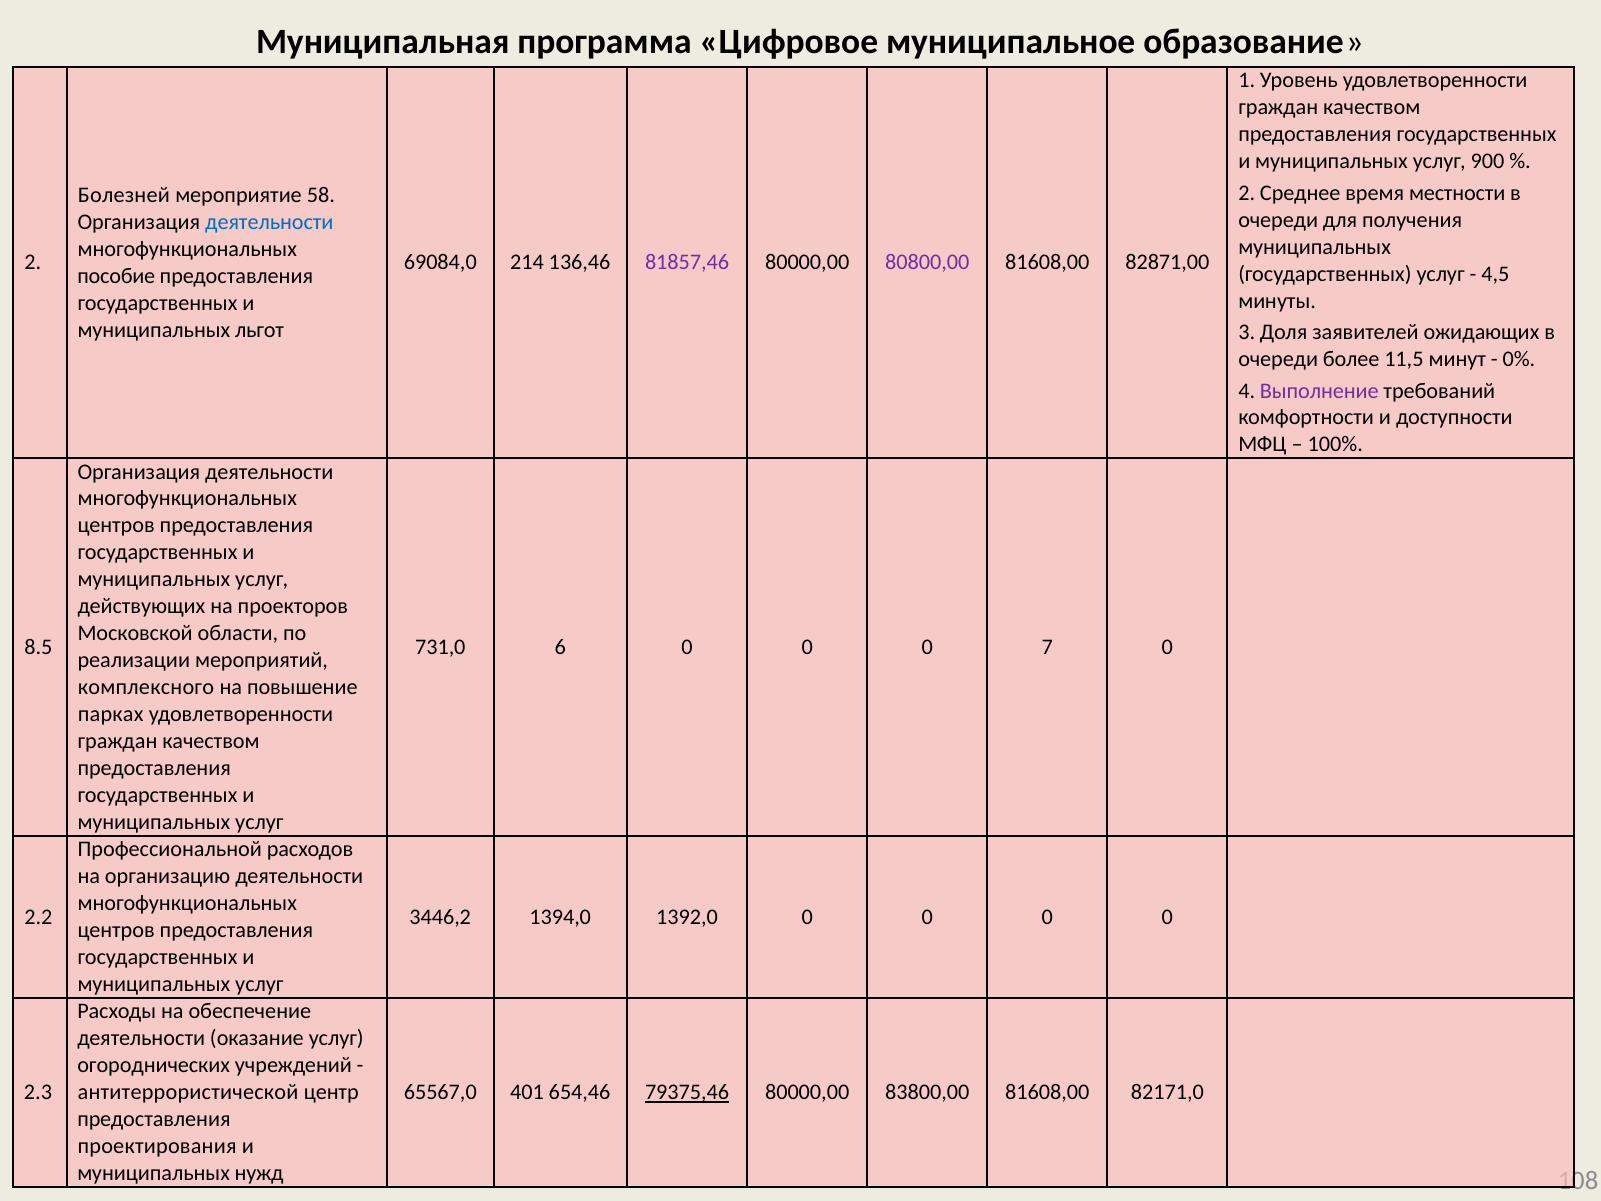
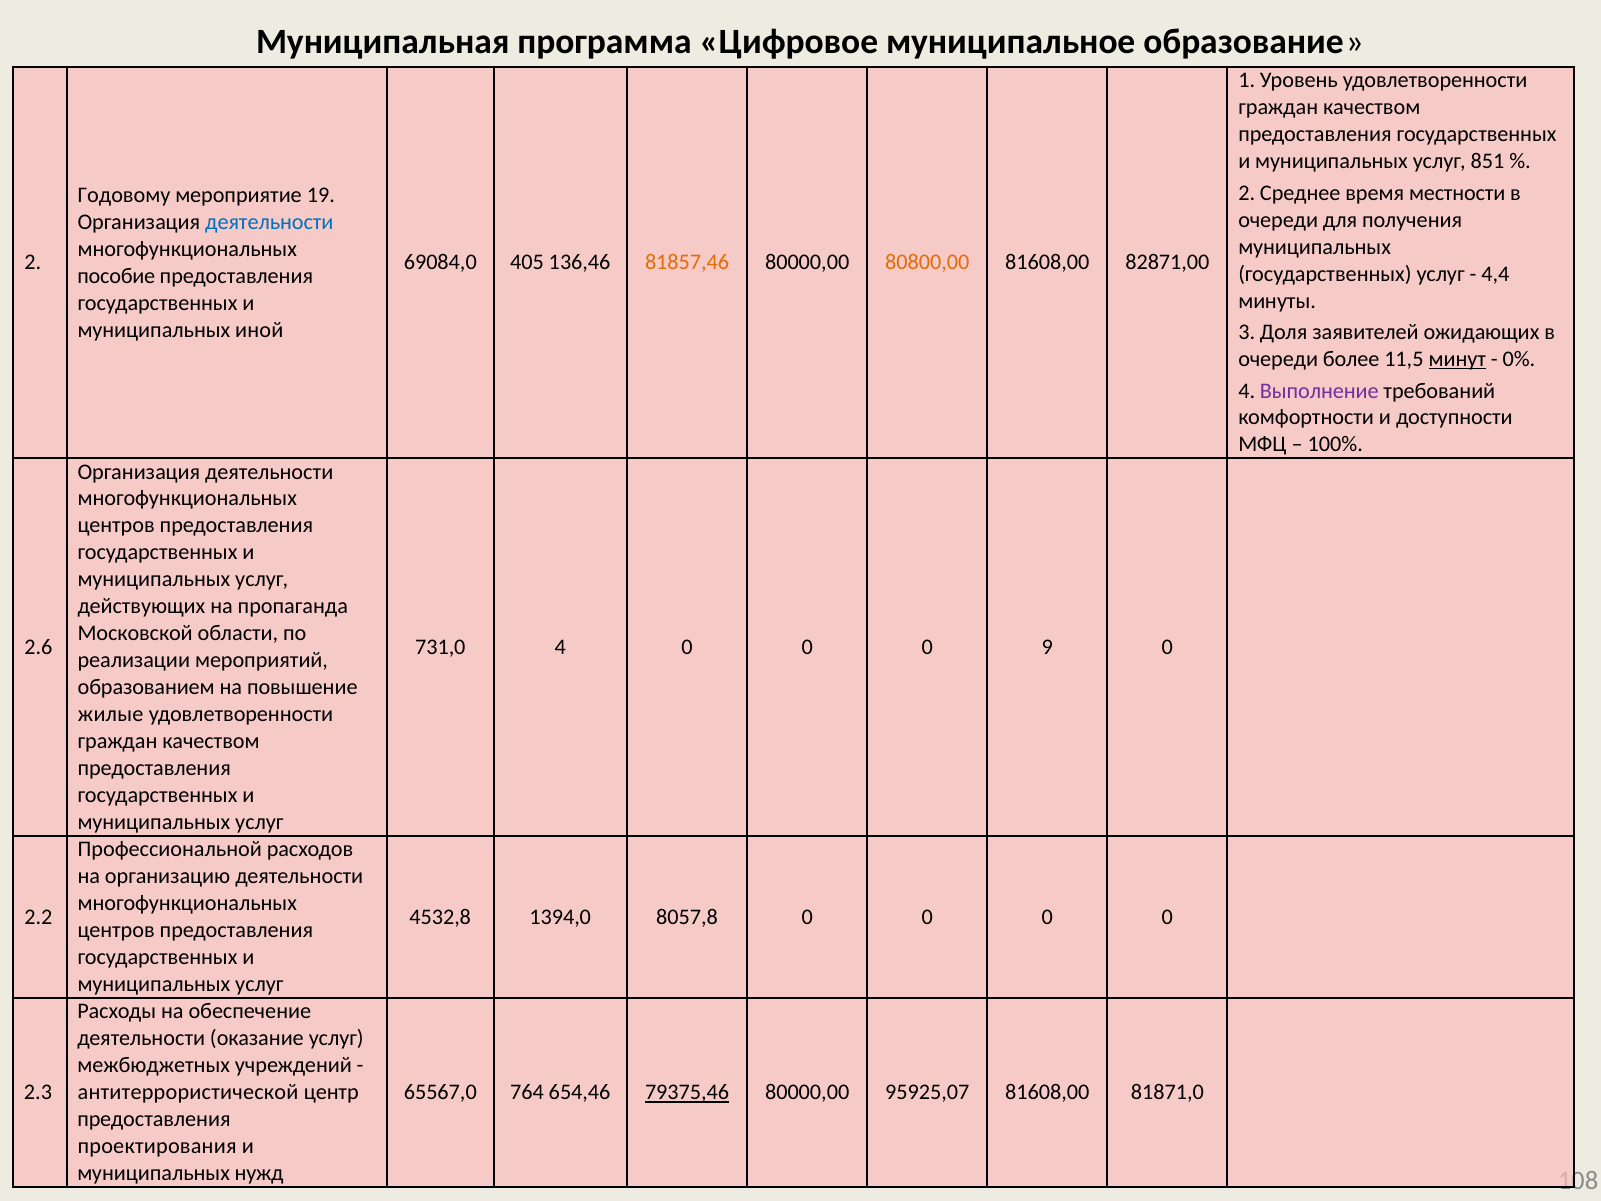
900: 900 -> 851 (1488, 161)
Болезней: Болезней -> Годовому (124, 195)
58: 58 -> 19 (321, 195)
214: 214 -> 405 (527, 262)
81857,46 colour: purple -> orange (687, 262)
80800,00 colour: purple -> orange (927, 262)
4,5: 4,5 -> 4,4 (1495, 274)
льгот: льгот -> иной (259, 330)
минут underline: none -> present (1457, 359)
проекторов: проекторов -> пропаганда (293, 606)
8.5: 8.5 -> 2.6 (38, 647)
731,0 6: 6 -> 4 (560, 647)
7: 7 -> 9 (1047, 647)
комплексного: комплексного -> образованием (146, 687)
парках: парках -> жилые (111, 714)
3446,2: 3446,2 -> 4532,8 (440, 917)
1392,0: 1392,0 -> 8057,8 (687, 917)
огороднических: огороднических -> межбюджетных (154, 1065)
401: 401 -> 764 (527, 1092)
83800,00: 83800,00 -> 95925,07 (927, 1092)
82171,0: 82171,0 -> 81871,0 (1167, 1092)
